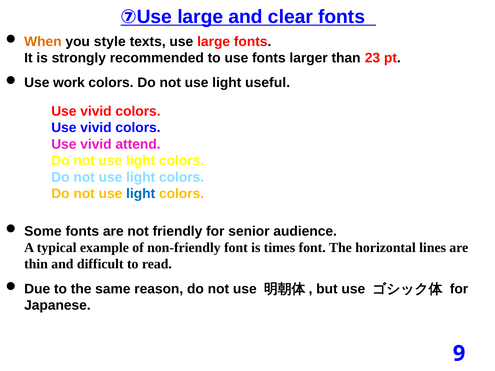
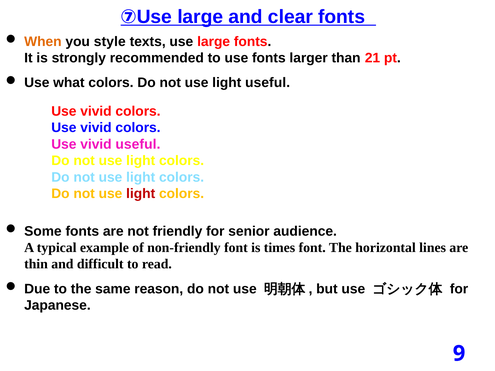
23: 23 -> 21 (372, 58)
work: work -> what (69, 83)
vivid attend: attend -> useful (138, 144)
light colour: blue -> red (141, 194)
